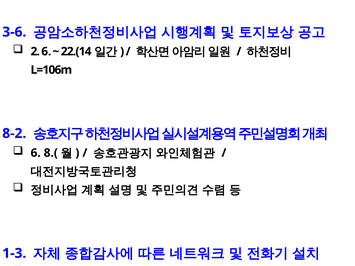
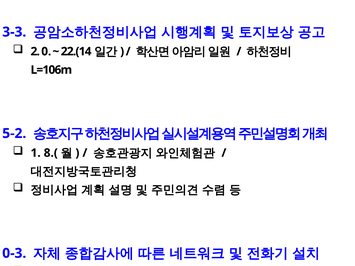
3-6: 3-6 -> 3-3 (14, 32)
2 6: 6 -> 0 (46, 52)
8-2: 8-2 -> 5-2 (14, 134)
6: 6 -> 1 (36, 153)
1-3: 1-3 -> 0-3 (14, 253)
